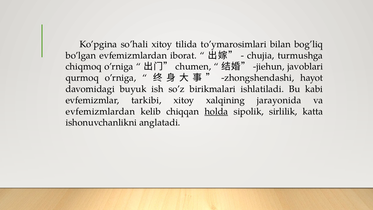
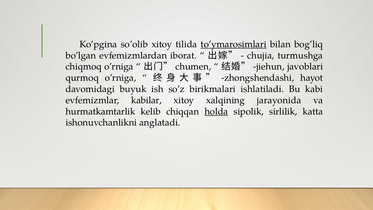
so’hali: so’hali -> so’olib (134, 44)
to’ymarosimlari underline: none -> present (234, 44)
tarkibi: tarkibi -> kabilar (146, 100)
evfemizmlardan: evfemizmlardan -> hurmatkamtarlik (100, 111)
